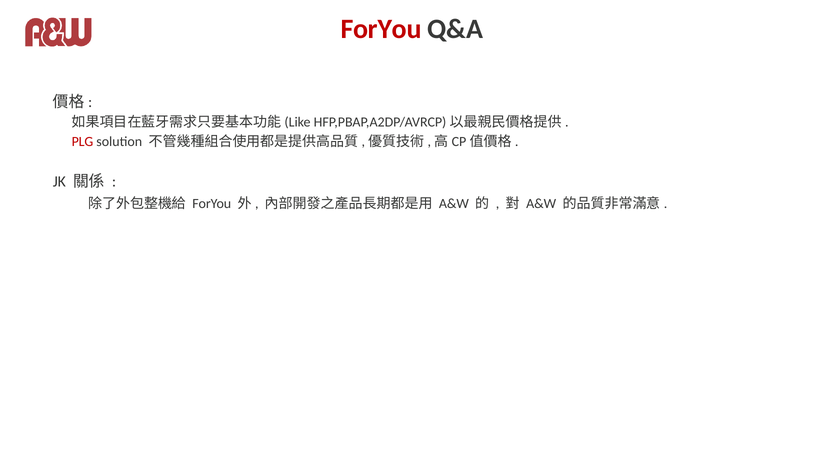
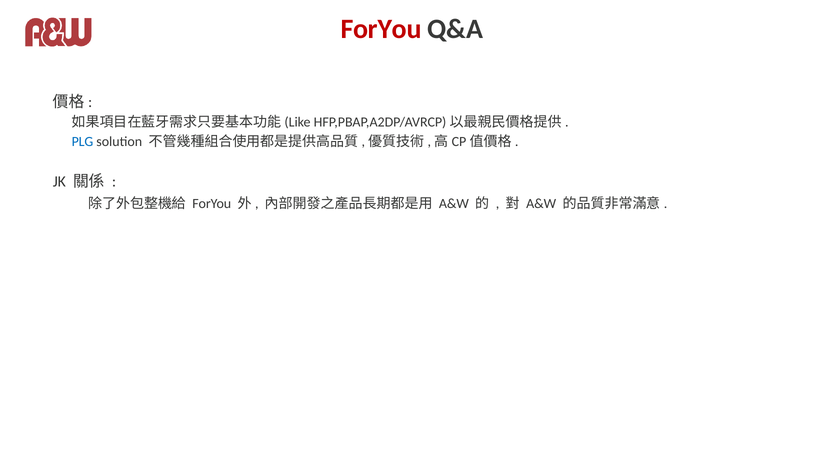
PLG colour: red -> blue (82, 142)
